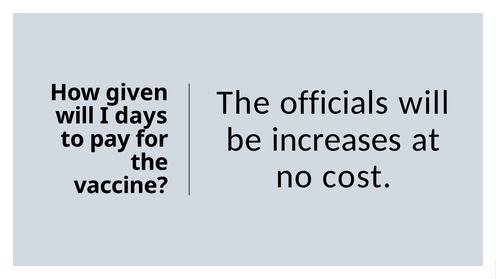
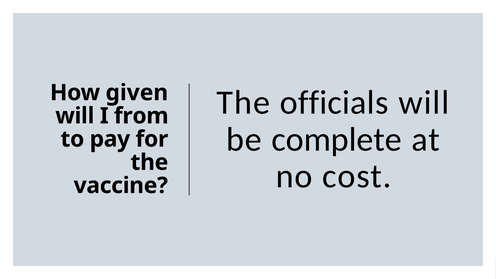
days: days -> from (141, 116)
increases: increases -> complete (337, 139)
